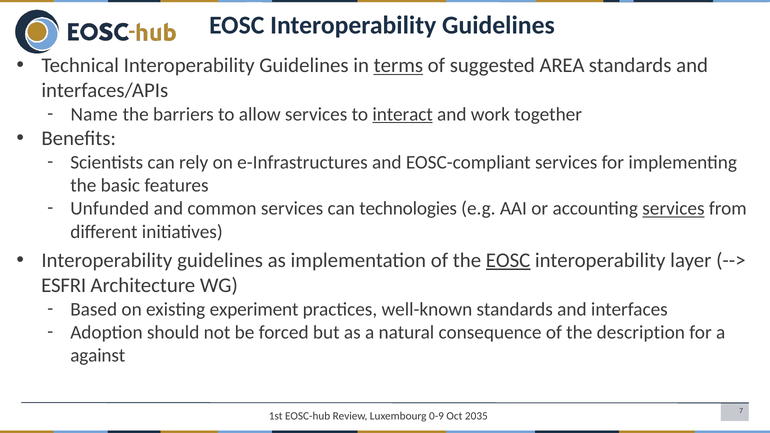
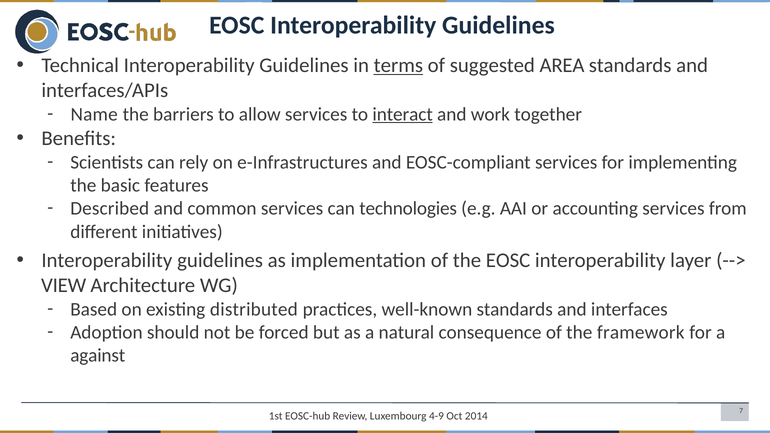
Unfunded: Unfunded -> Described (110, 209)
services underline: present -> none (673, 209)
EOSC underline: present -> none (508, 260)
ESFRI: ESFRI -> VIEW (64, 285)
experiment: experiment -> distributed (254, 309)
description: description -> framework (641, 333)
0-9: 0-9 -> 4-9 (436, 416)
2035: 2035 -> 2014 (476, 416)
